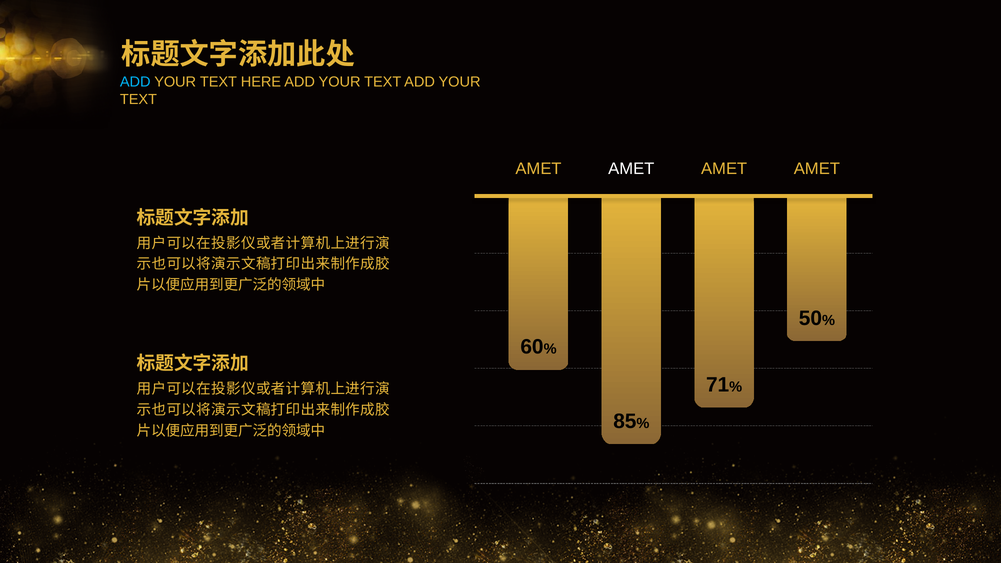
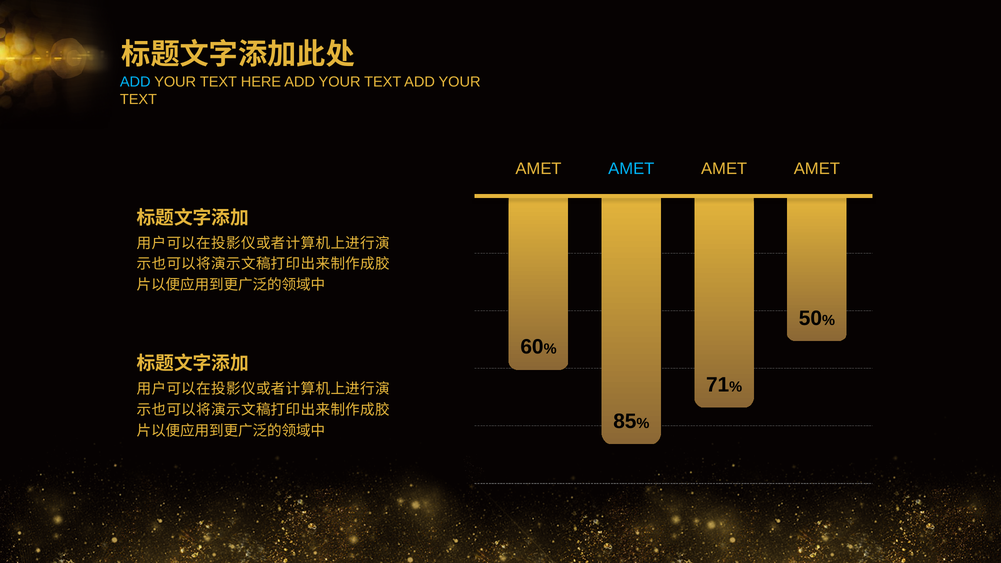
AMET colour: white -> light blue (631, 169)
